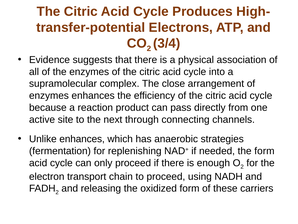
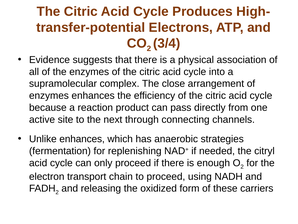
the form: form -> citryl (264, 151)
